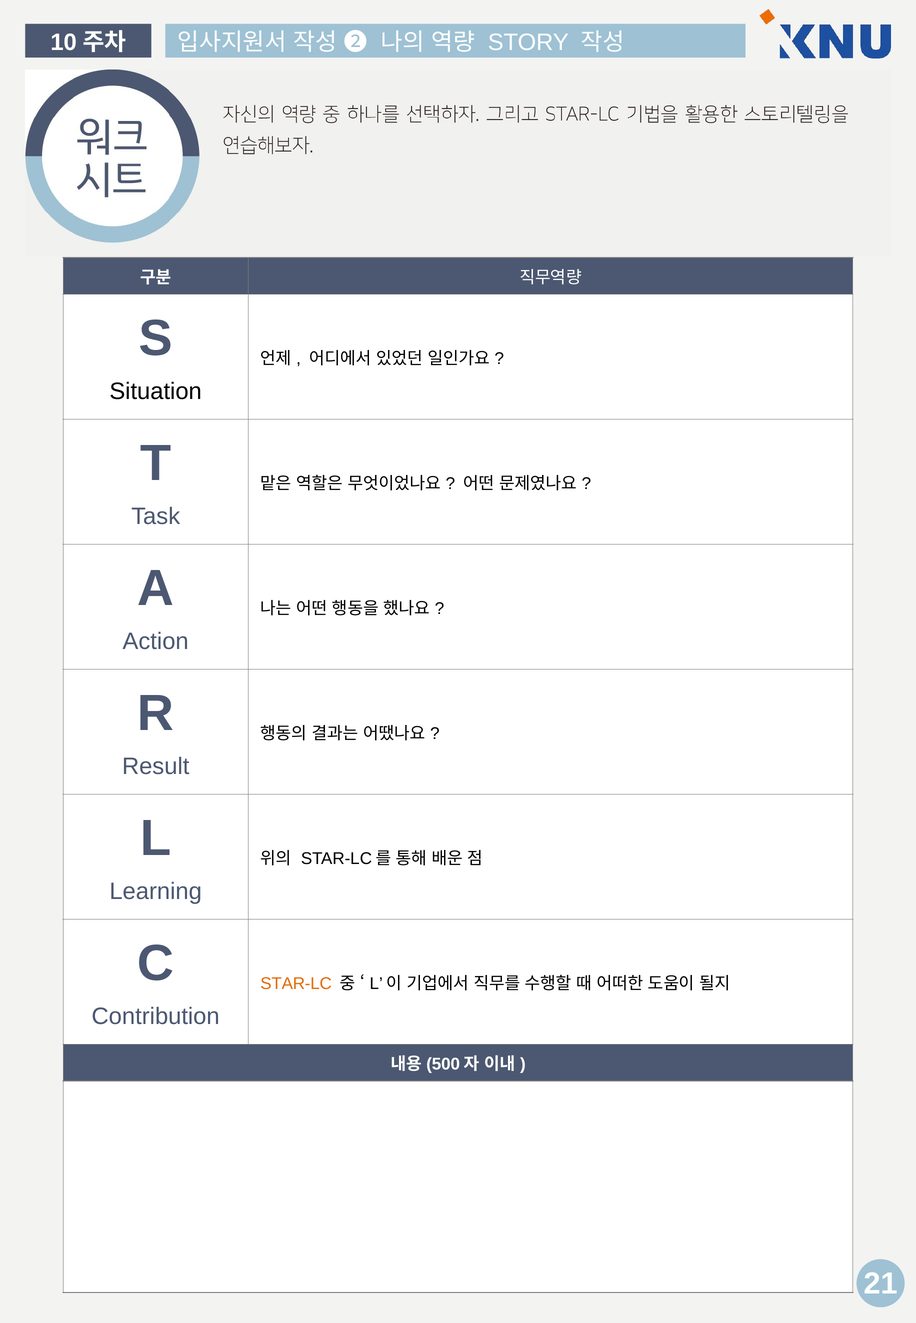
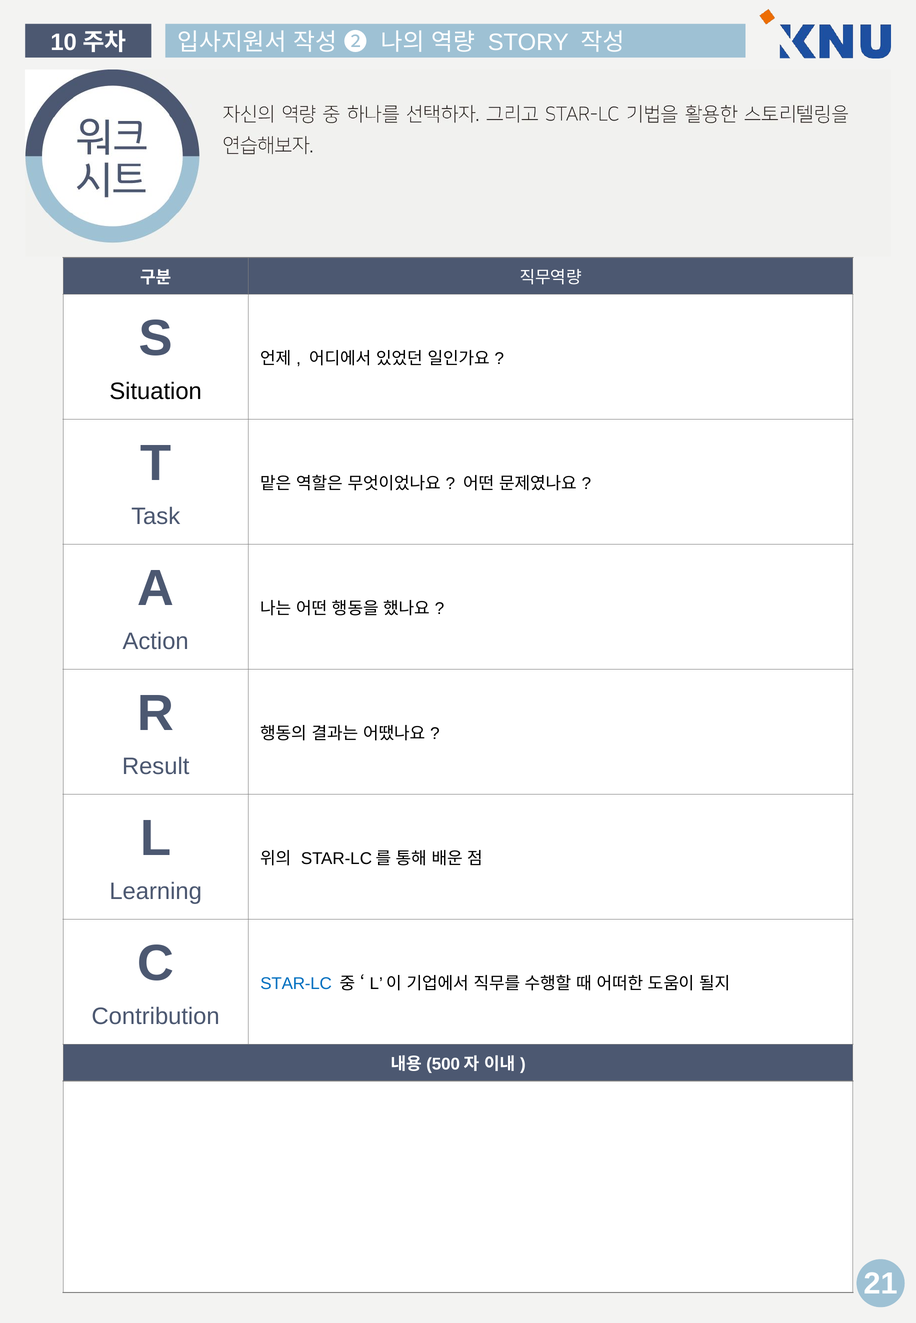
STAR-LC colour: orange -> blue (296, 984)
